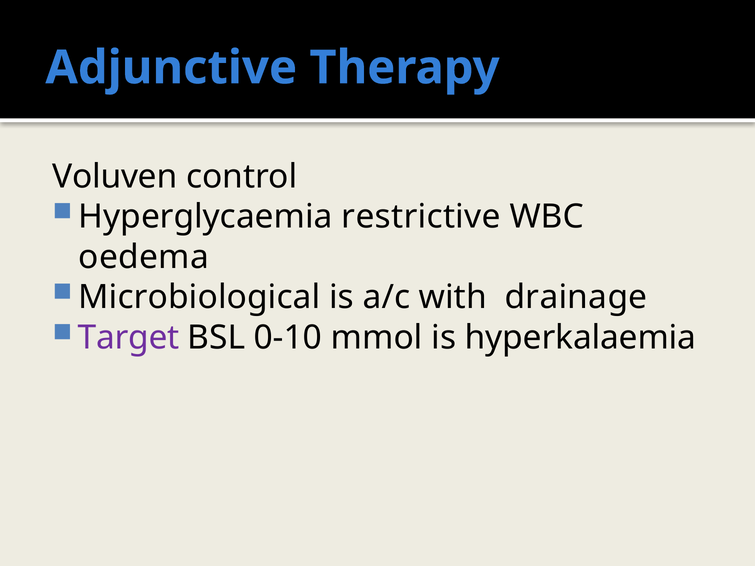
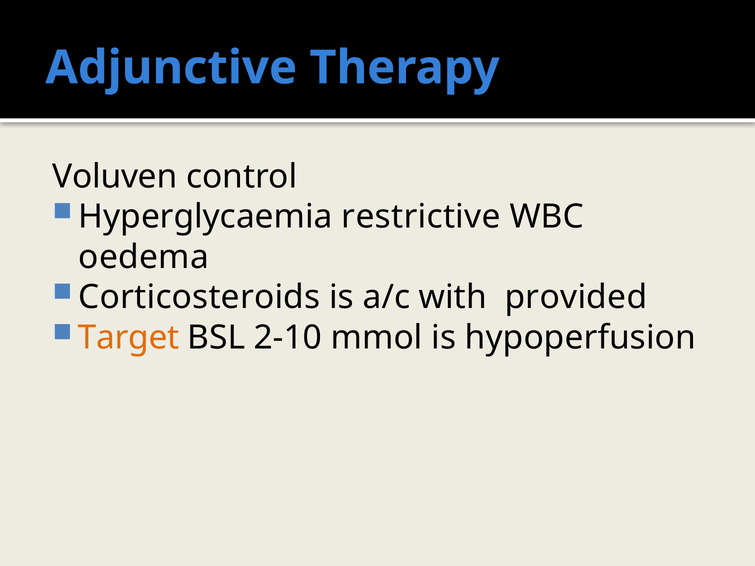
Microbiological: Microbiological -> Corticosteroids (199, 297)
drainage: drainage -> provided (576, 297)
Target colour: purple -> orange (129, 338)
0-10: 0-10 -> 2-10 (288, 338)
hyperkalaemia: hyperkalaemia -> hypoperfusion (580, 338)
